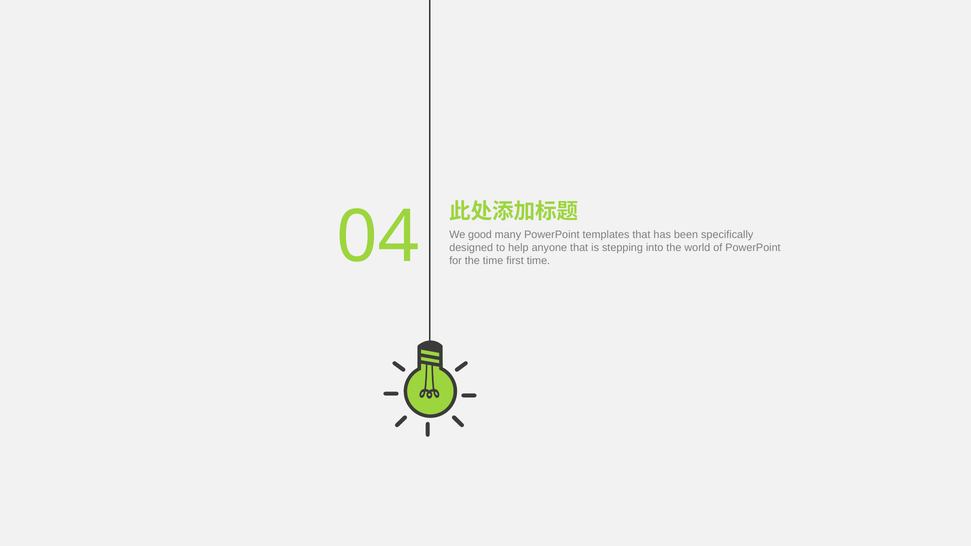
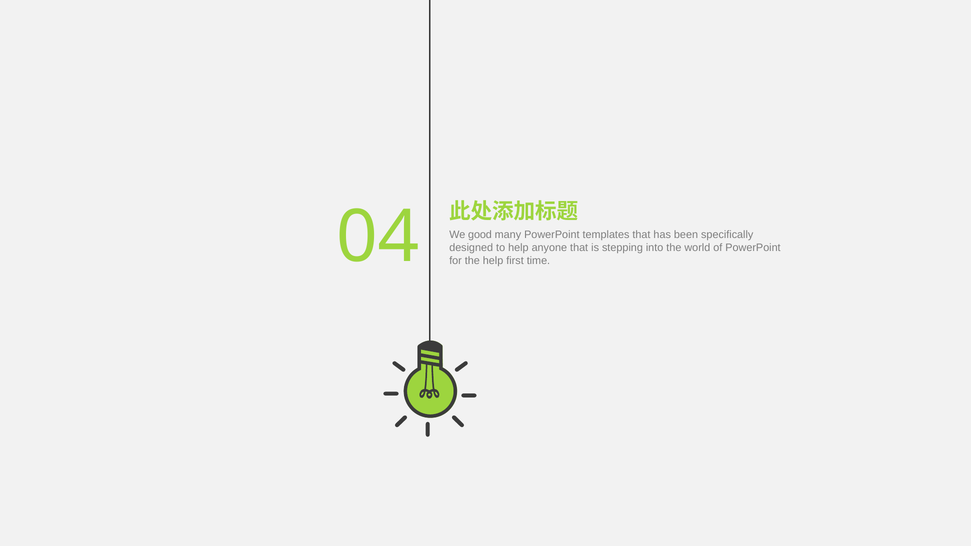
the time: time -> help (493, 261)
